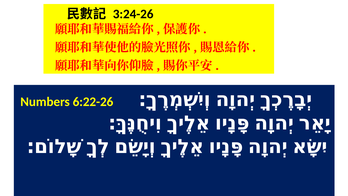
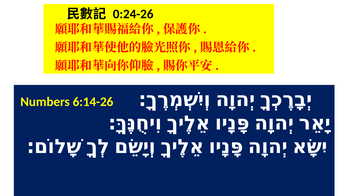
3:24-26: 3:24-26 -> 0:24-26 (133, 14)
6:22-26: 6:22-26 -> 6:14-26 (93, 102)
